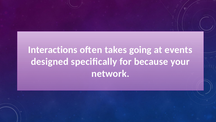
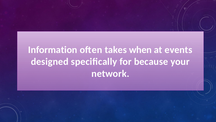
Interactions: Interactions -> Information (53, 50)
going: going -> when (140, 50)
